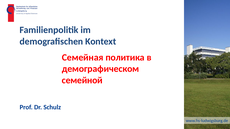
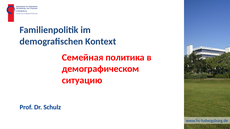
семейной: семейной -> ситуацию (82, 81)
